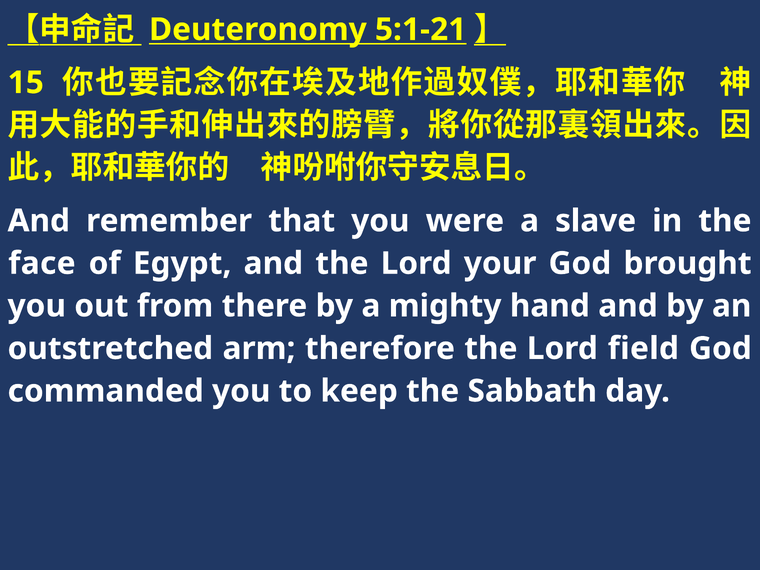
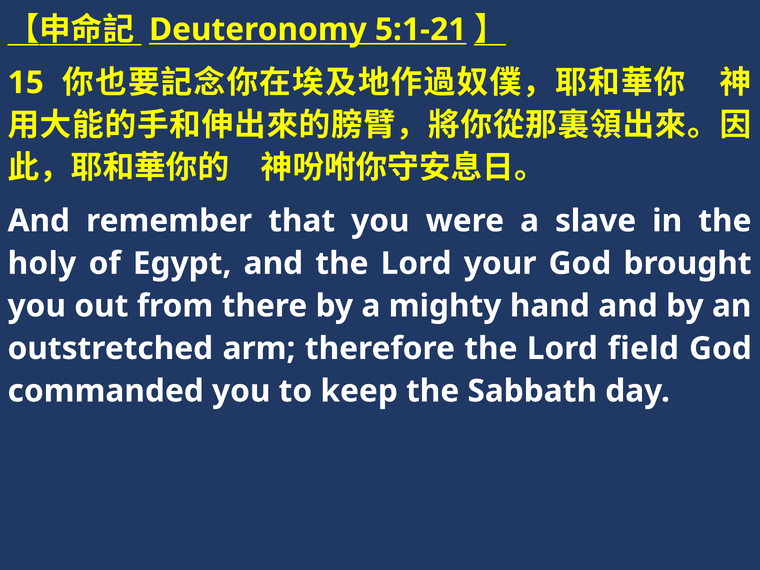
face: face -> holy (42, 263)
